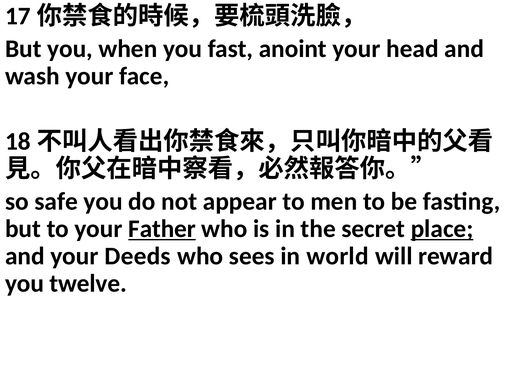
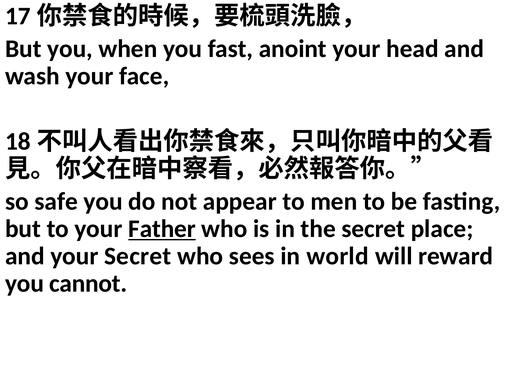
place underline: present -> none (442, 229)
your Deeds: Deeds -> Secret (138, 256)
twelve: twelve -> cannot (88, 284)
